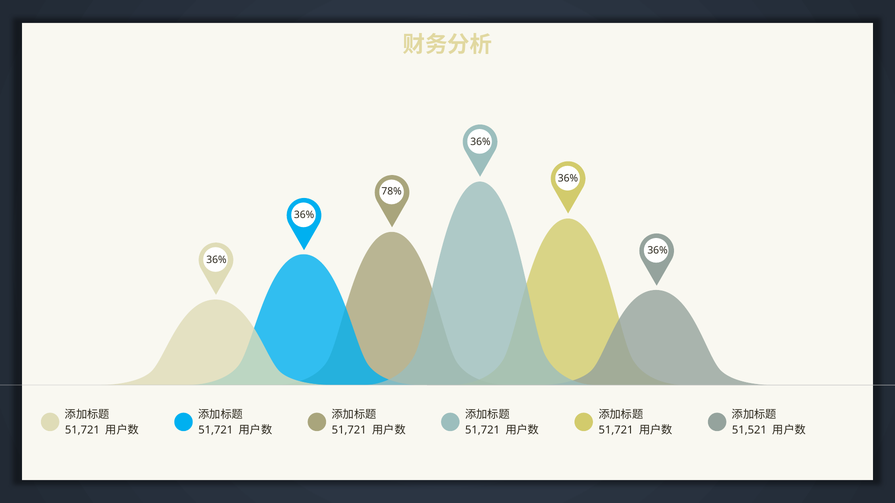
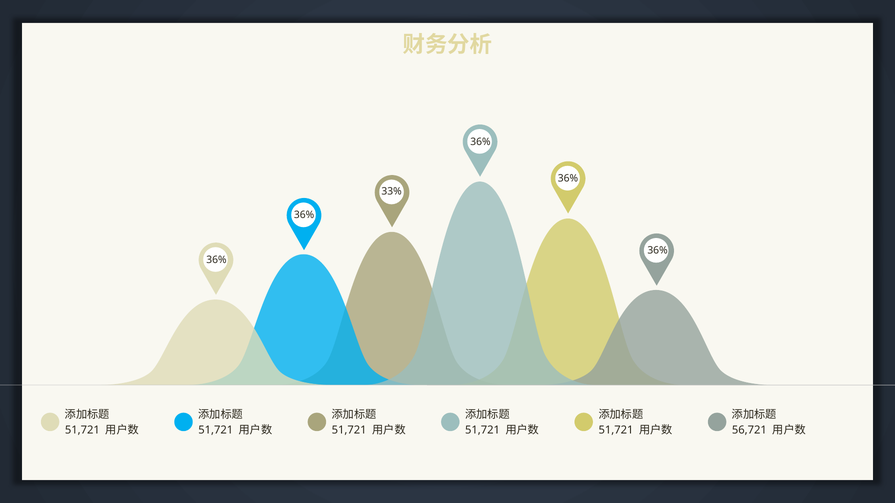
78%: 78% -> 33% (392, 192)
51,521: 51,521 -> 56,721 (749, 431)
